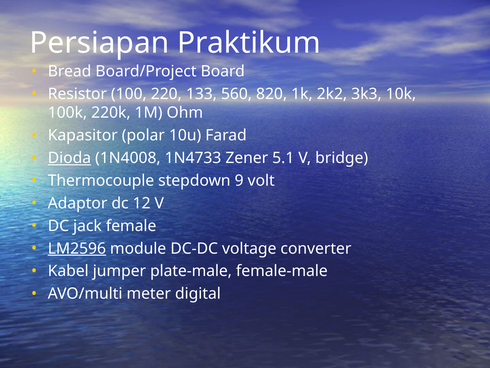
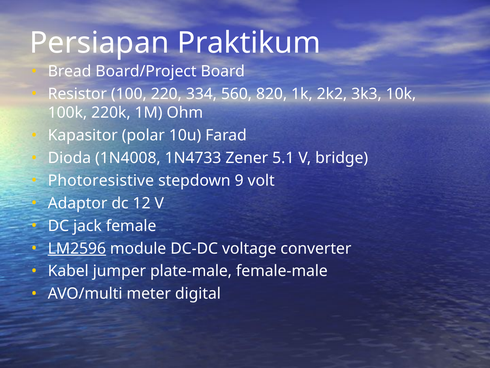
133: 133 -> 334 (201, 94)
Dioda underline: present -> none (69, 158)
Thermocouple: Thermocouple -> Photoresistive (101, 180)
